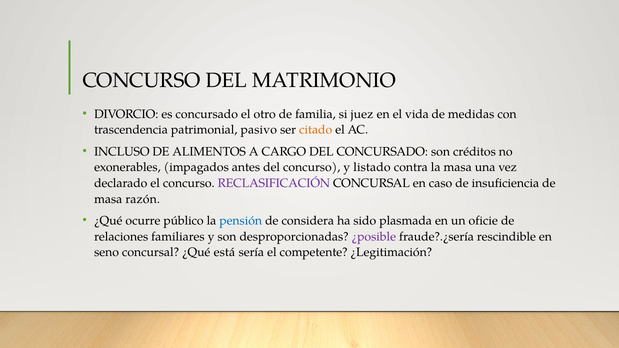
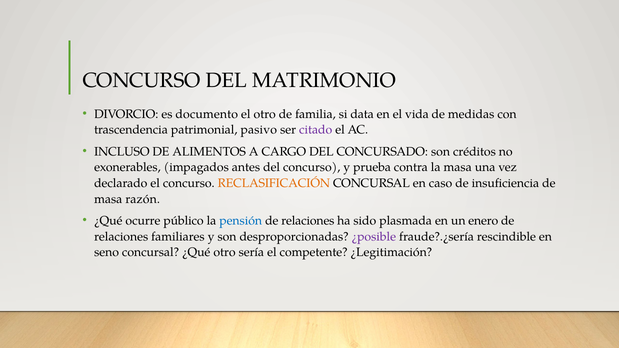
es concursado: concursado -> documento (207, 114)
juez: juez -> data (362, 114)
citado colour: orange -> purple (316, 130)
listado: listado -> prueba (372, 167)
RECLASIFICACIÓN colour: purple -> orange (274, 183)
considera: considera -> relaciones (308, 221)
oficie: oficie -> enero (483, 221)
¿Qué está: está -> otro (225, 253)
